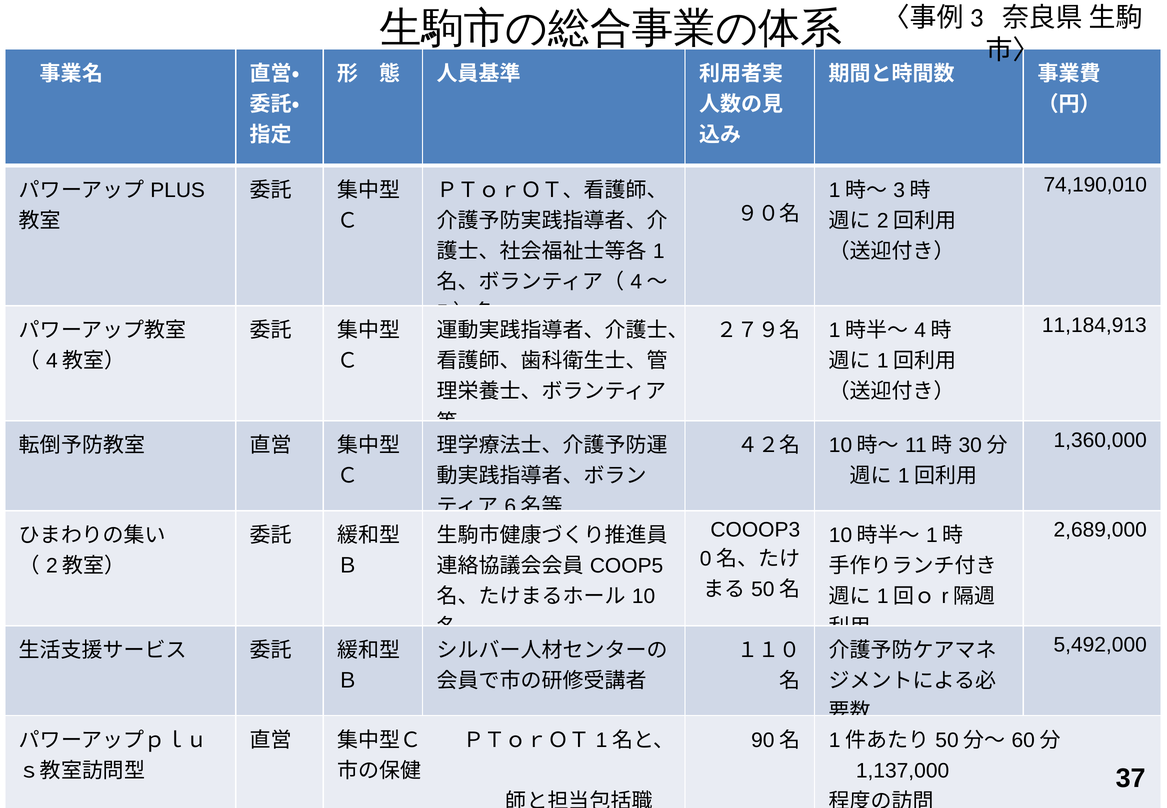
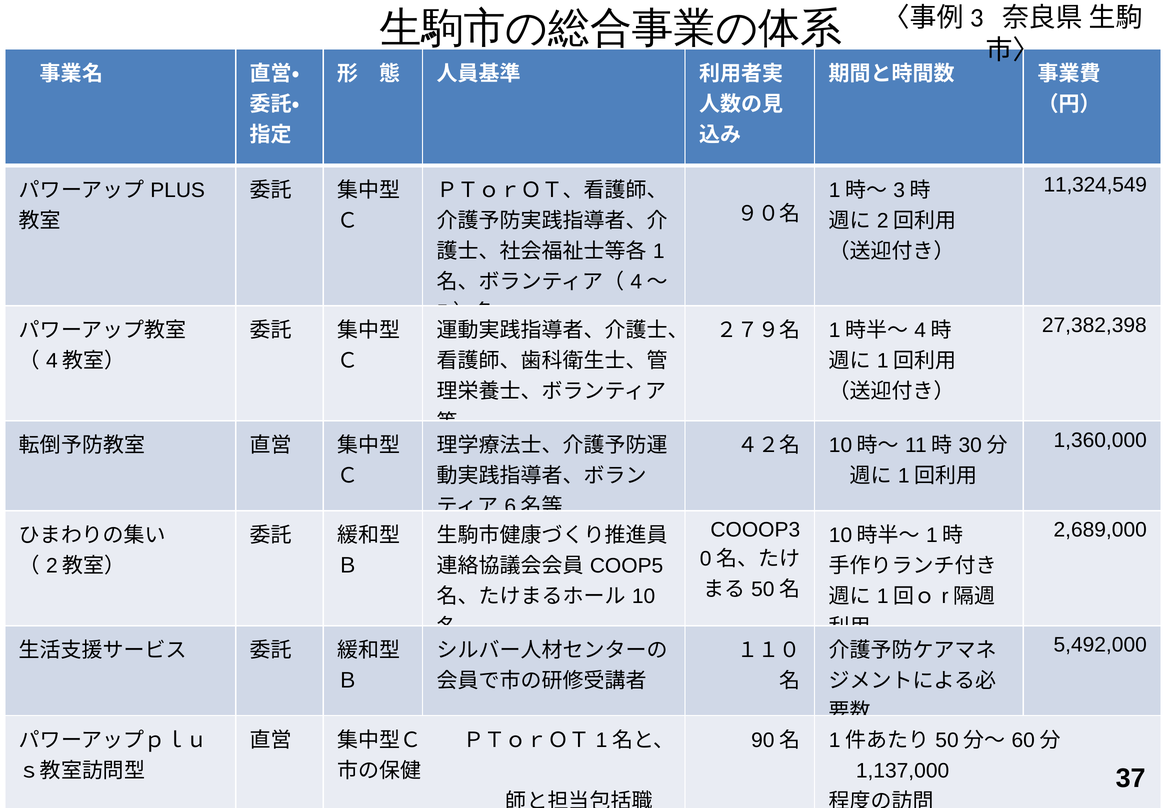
74,190,010: 74,190,010 -> 11,324,549 (1095, 185)
11,184,913: 11,184,913 -> 27,382,398 (1094, 325)
